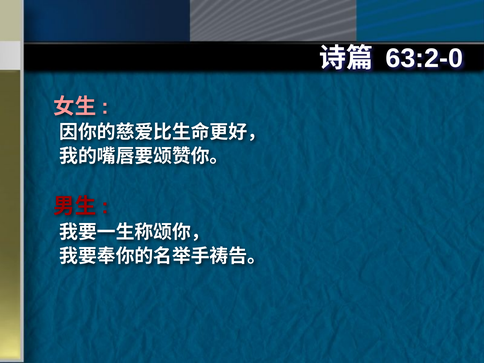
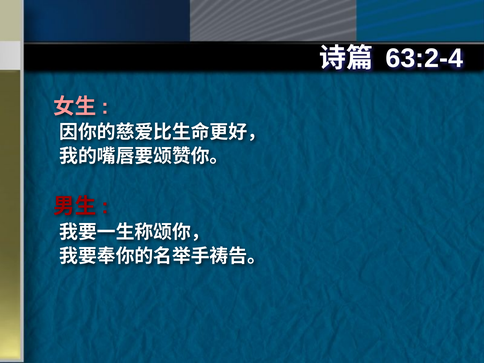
63:2-0: 63:2-0 -> 63:2-4 (424, 58)
